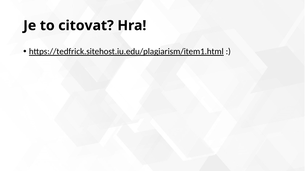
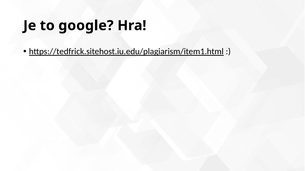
citovat: citovat -> google (86, 26)
